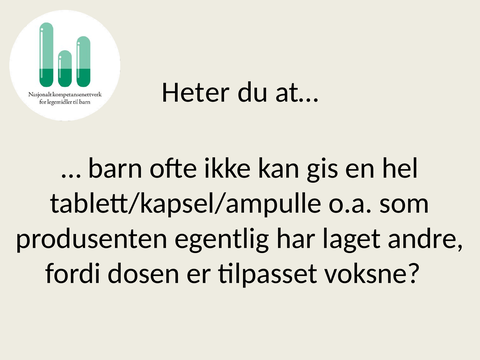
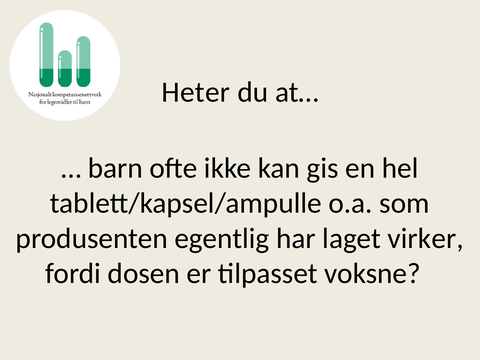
andre: andre -> virker (426, 238)
